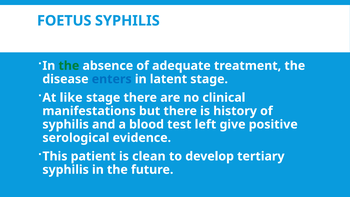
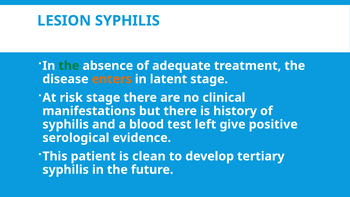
FOETUS: FOETUS -> LESION (64, 21)
enters colour: blue -> orange (112, 79)
like: like -> risk (71, 98)
